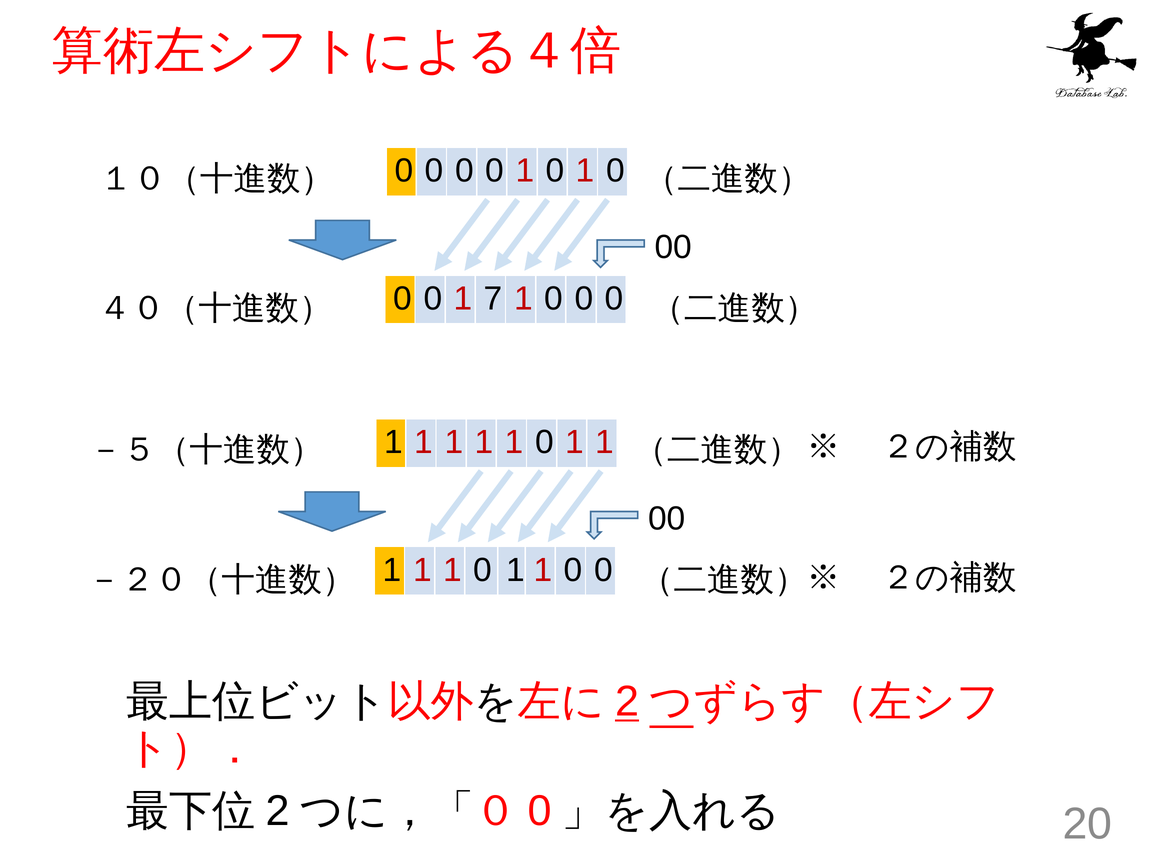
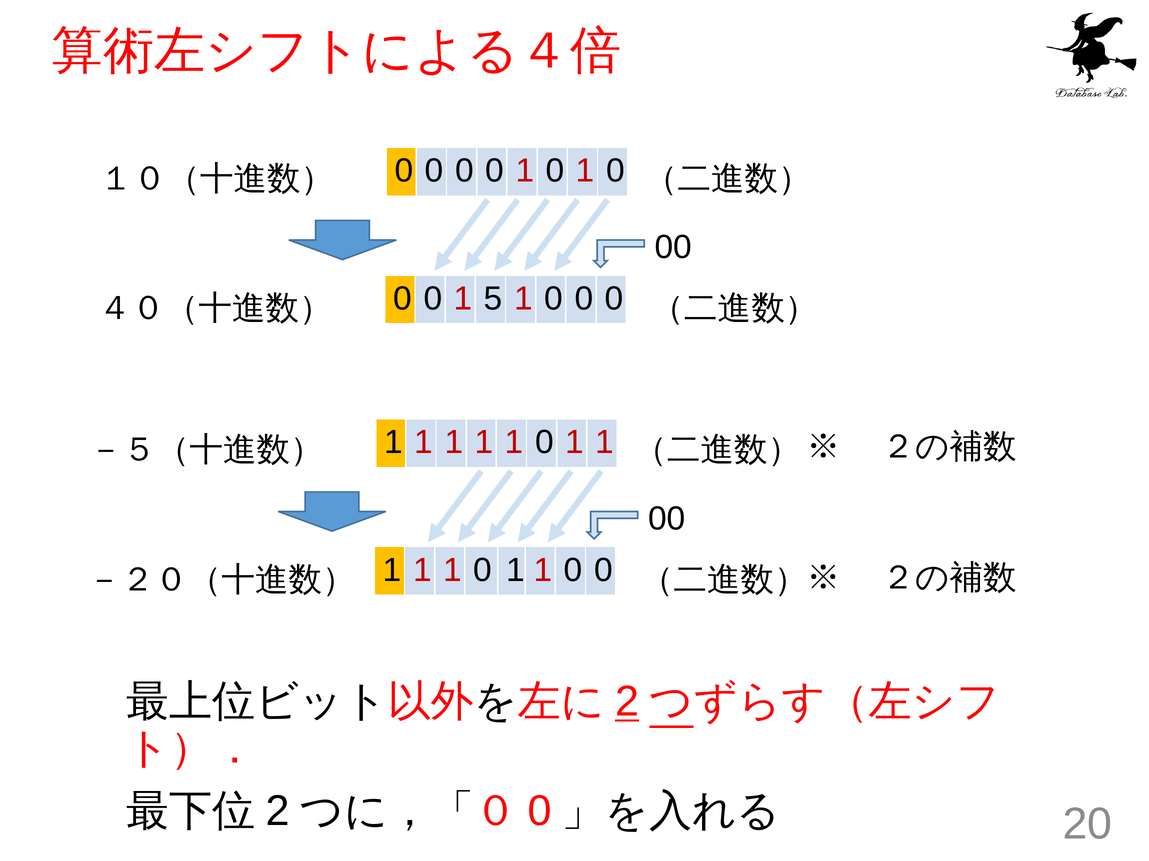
7: 7 -> 5 (493, 299)
